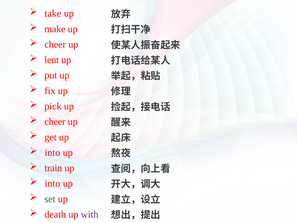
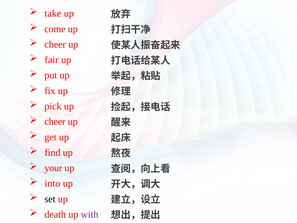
make: make -> come (55, 29)
lent: lent -> fair (52, 60)
into: into -> find (52, 152)
train: train -> your (53, 168)
set colour: green -> black (50, 199)
